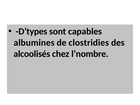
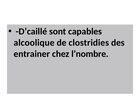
D’types: D’types -> D’caillé (31, 31)
albumines: albumines -> alcoolique (34, 43)
alcoolisés: alcoolisés -> entrainer (32, 54)
